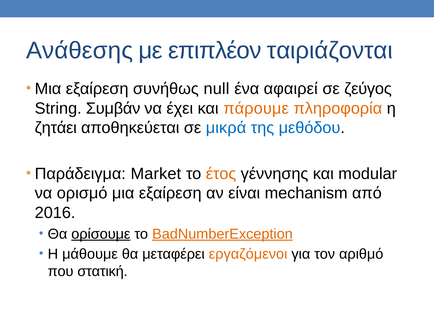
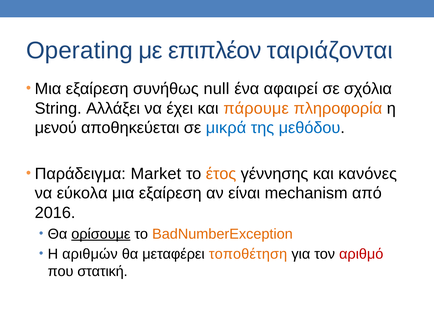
Ανάθεσης: Ανάθεσης -> Operating (79, 51)
ζεύγος: ζεύγος -> σχόλια (368, 89)
Συμβάν: Συμβάν -> Αλλάξει (113, 109)
ζητάει: ζητάει -> μενού (56, 128)
modular: modular -> κανόνες (368, 174)
ορισμό: ορισμό -> εύκολα (82, 194)
BadNumberException underline: present -> none (222, 234)
μάθουμε: μάθουμε -> αριθμών (90, 255)
εργαζόμενοι: εργαζόμενοι -> τοποθέτηση (248, 255)
αριθμό colour: black -> red (361, 255)
